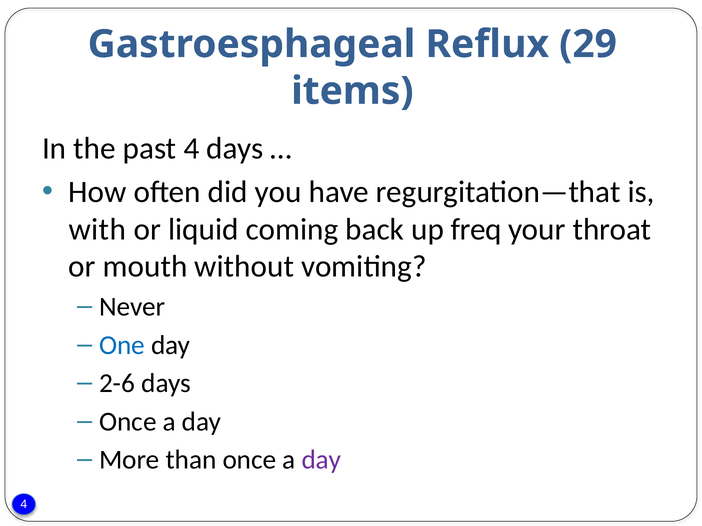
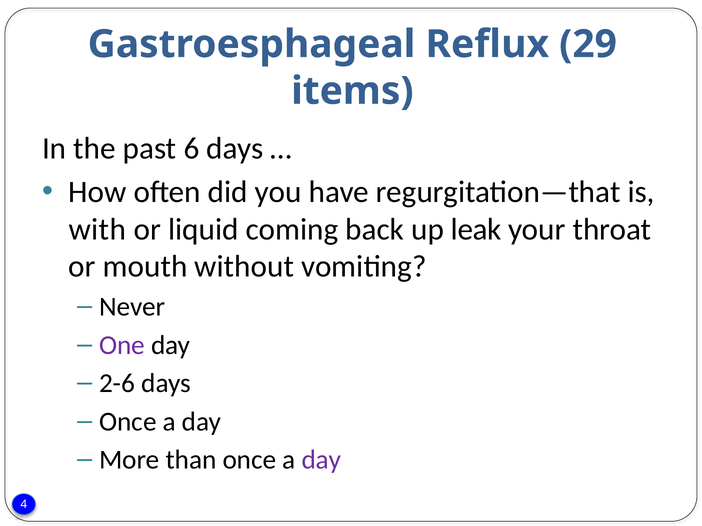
past 4: 4 -> 6 (191, 148)
freq: freq -> leak (476, 230)
One colour: blue -> purple (122, 346)
